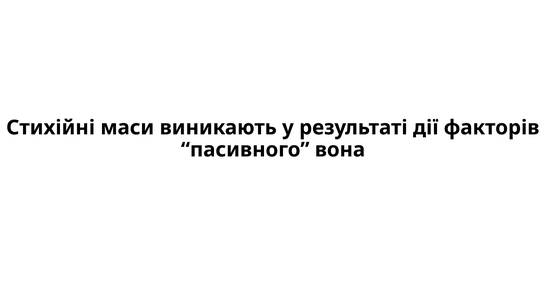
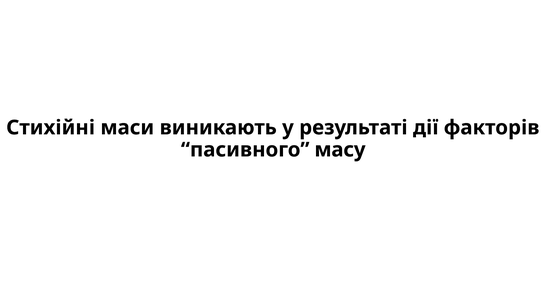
вона: вона -> масу (340, 150)
